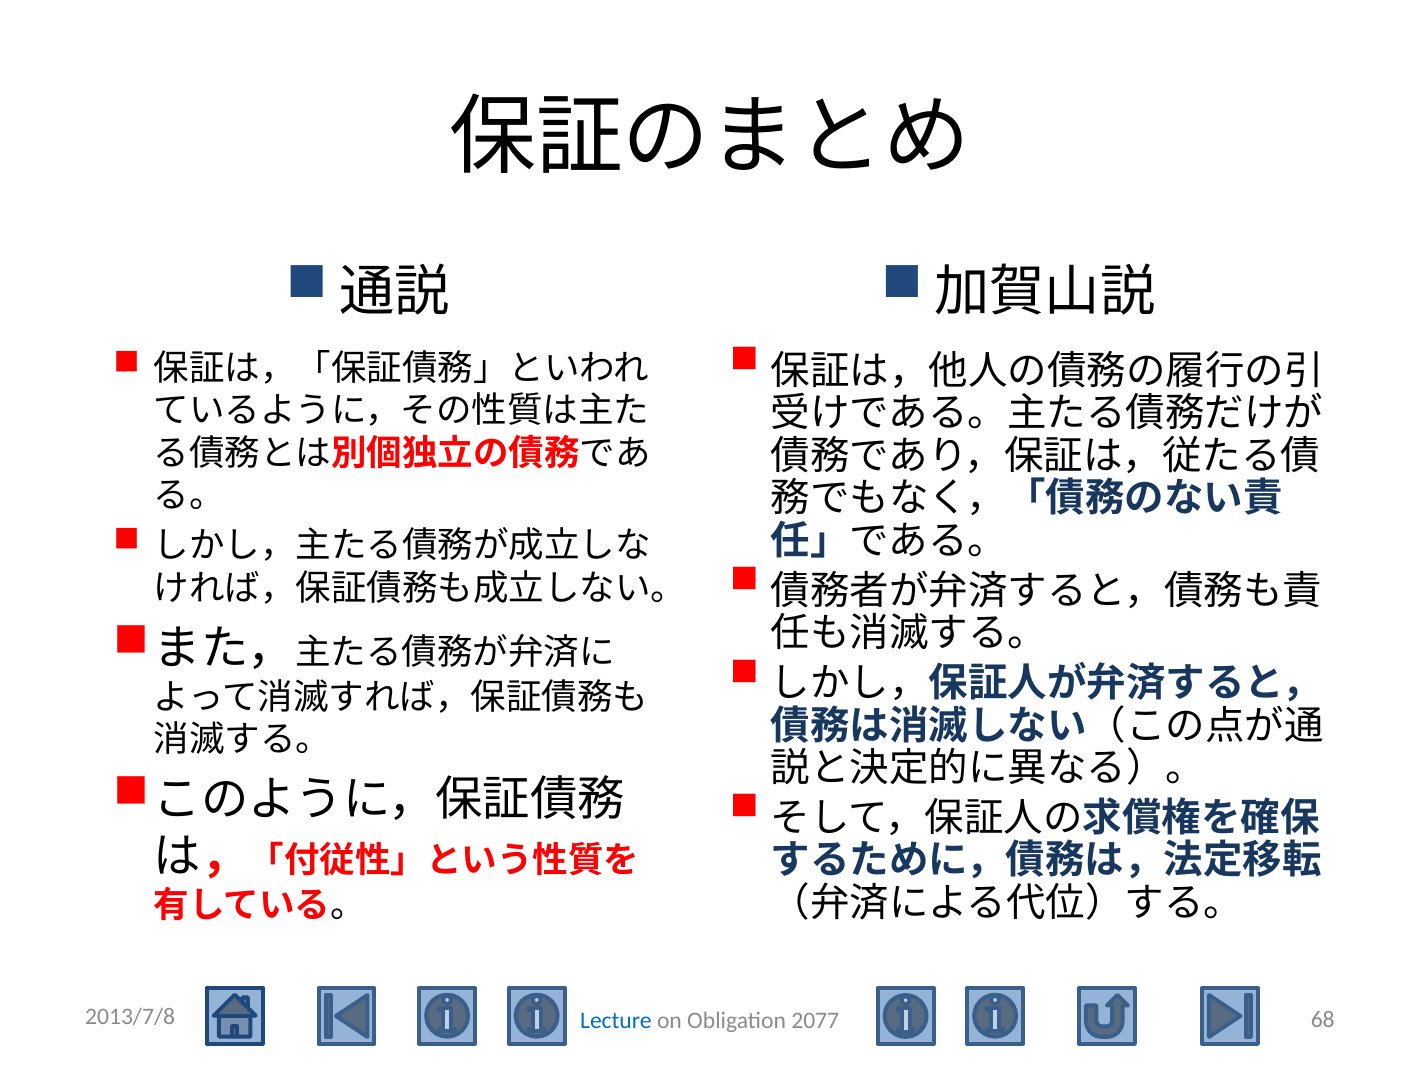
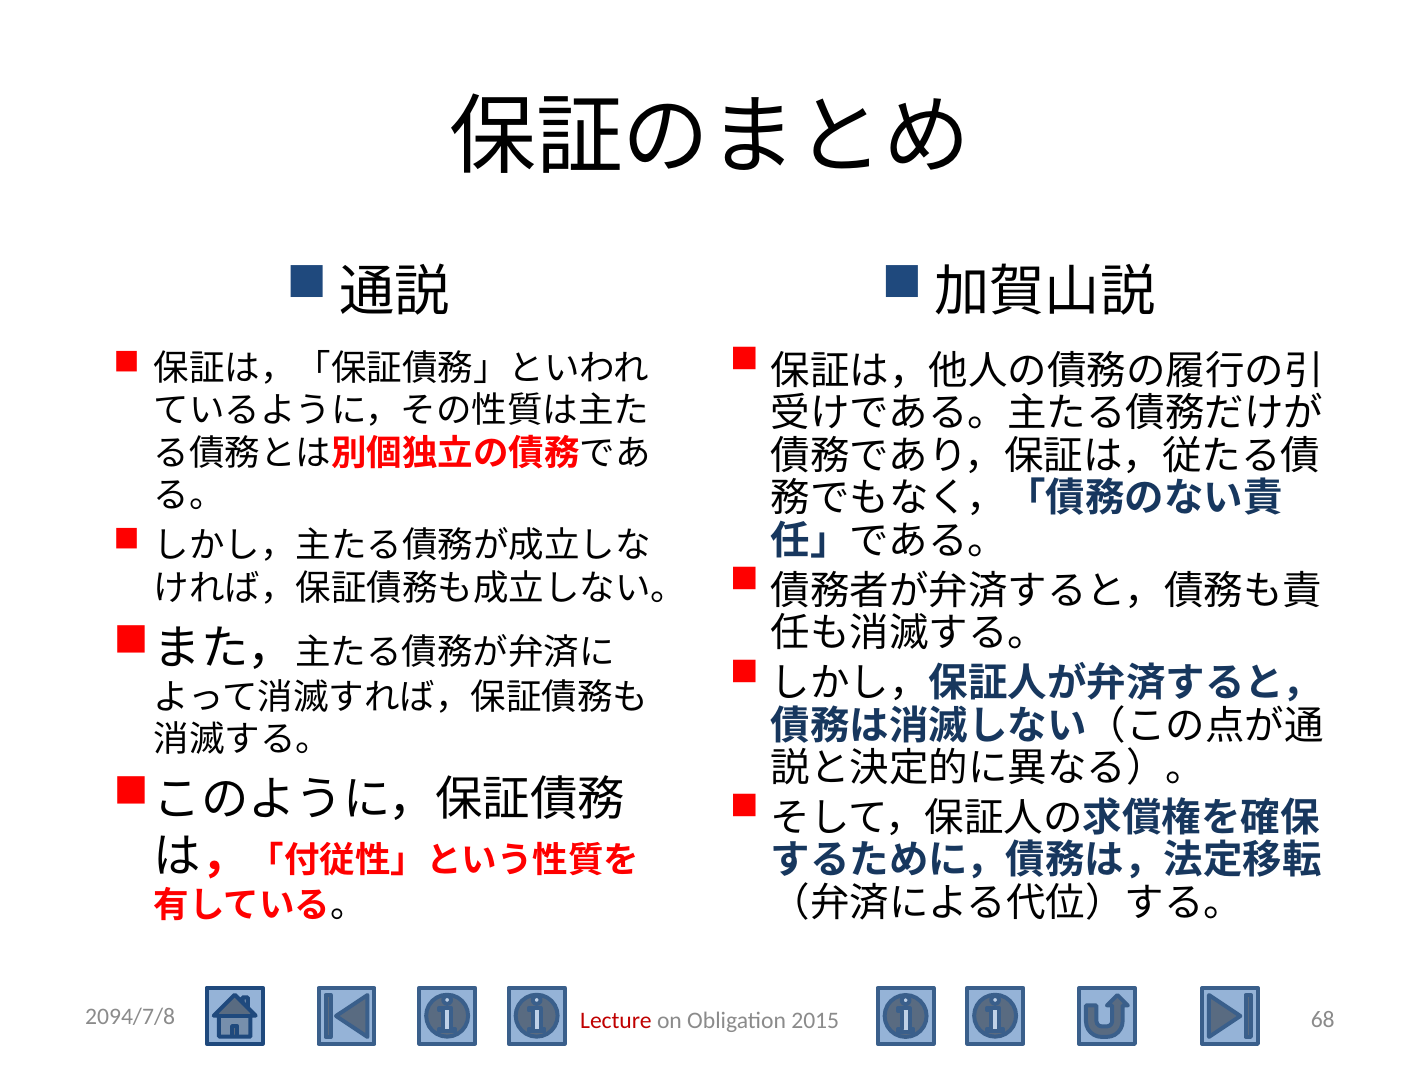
2013/7/8: 2013/7/8 -> 2094/7/8 (130, 1017)
Lecture colour: blue -> red (616, 1021)
2077: 2077 -> 2015 (815, 1021)
